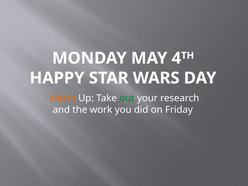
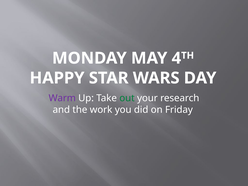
Warm colour: orange -> purple (62, 98)
